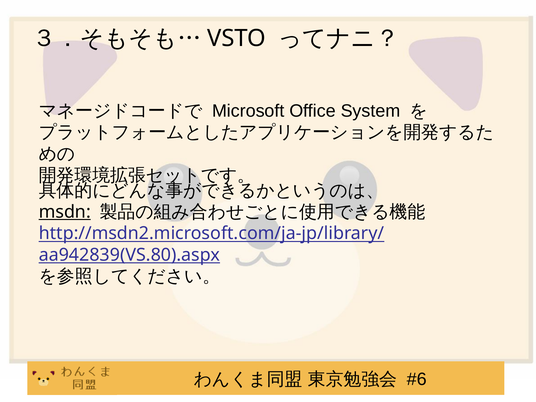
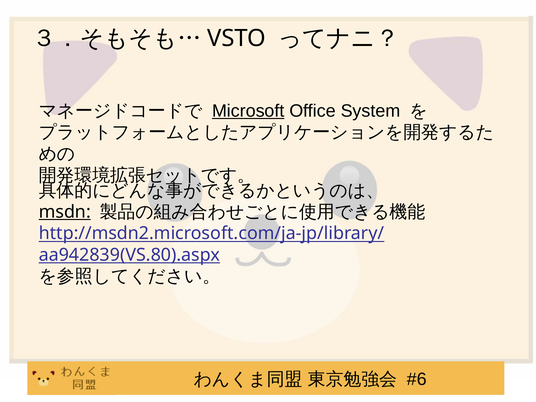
Microsoft underline: none -> present (248, 111)
